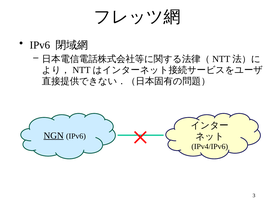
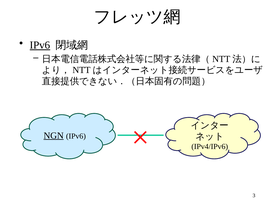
IPv6 underline: none -> present (40, 45)
